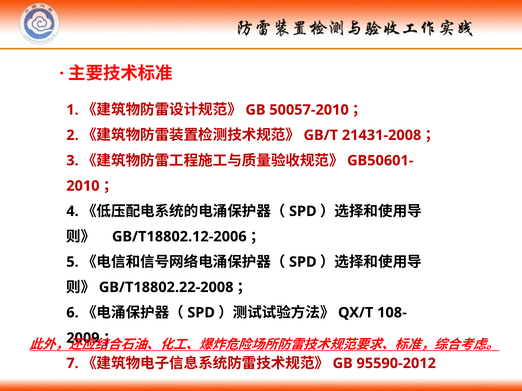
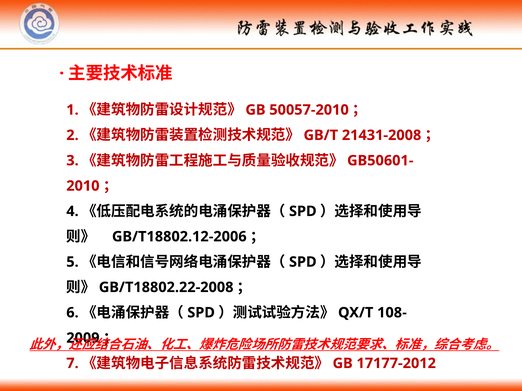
95590-2012: 95590-2012 -> 17177-2012 (396, 364)
